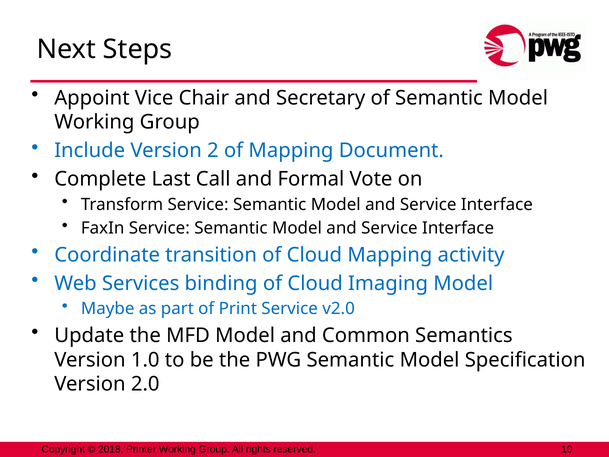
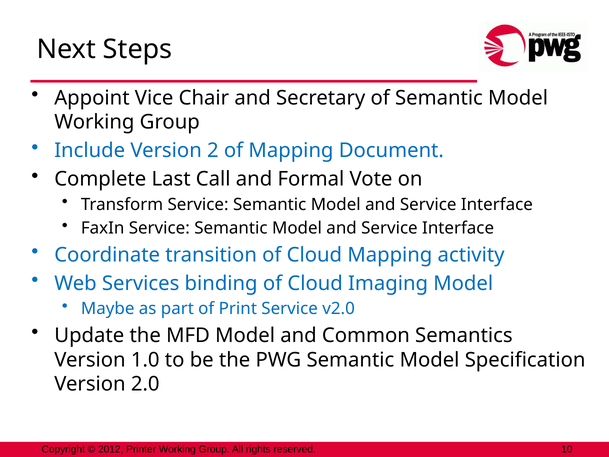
2018: 2018 -> 2012 (111, 449)
